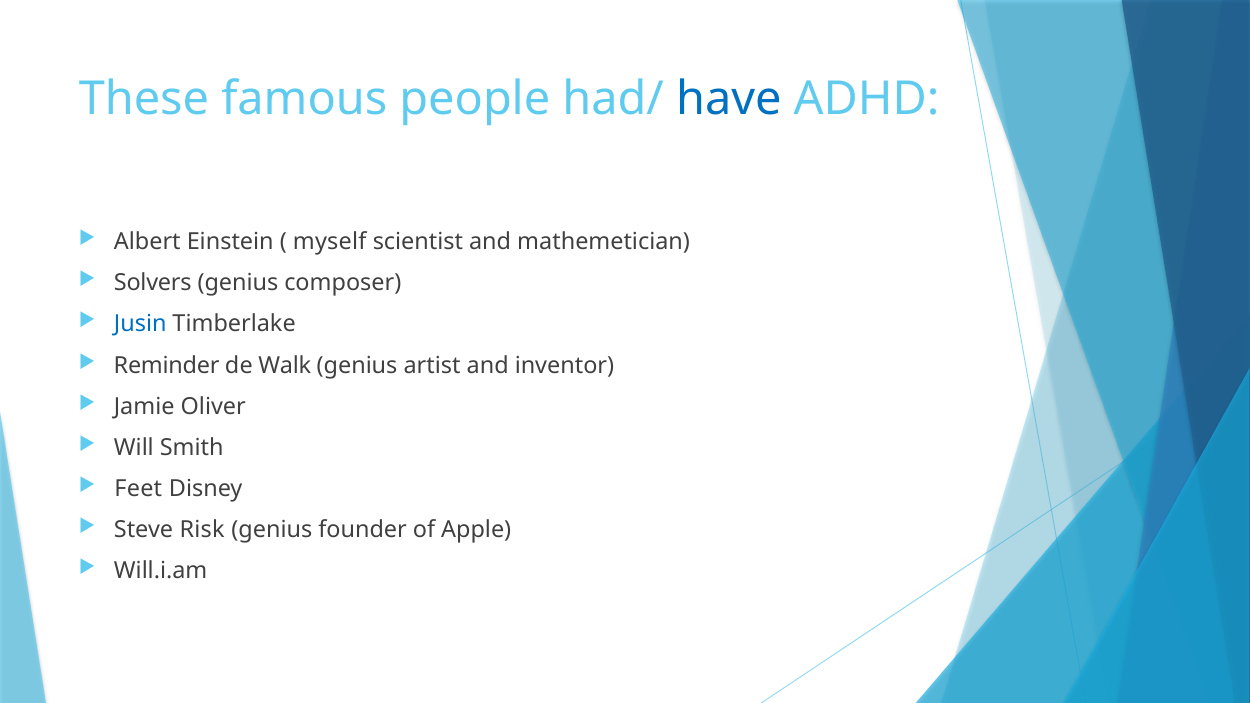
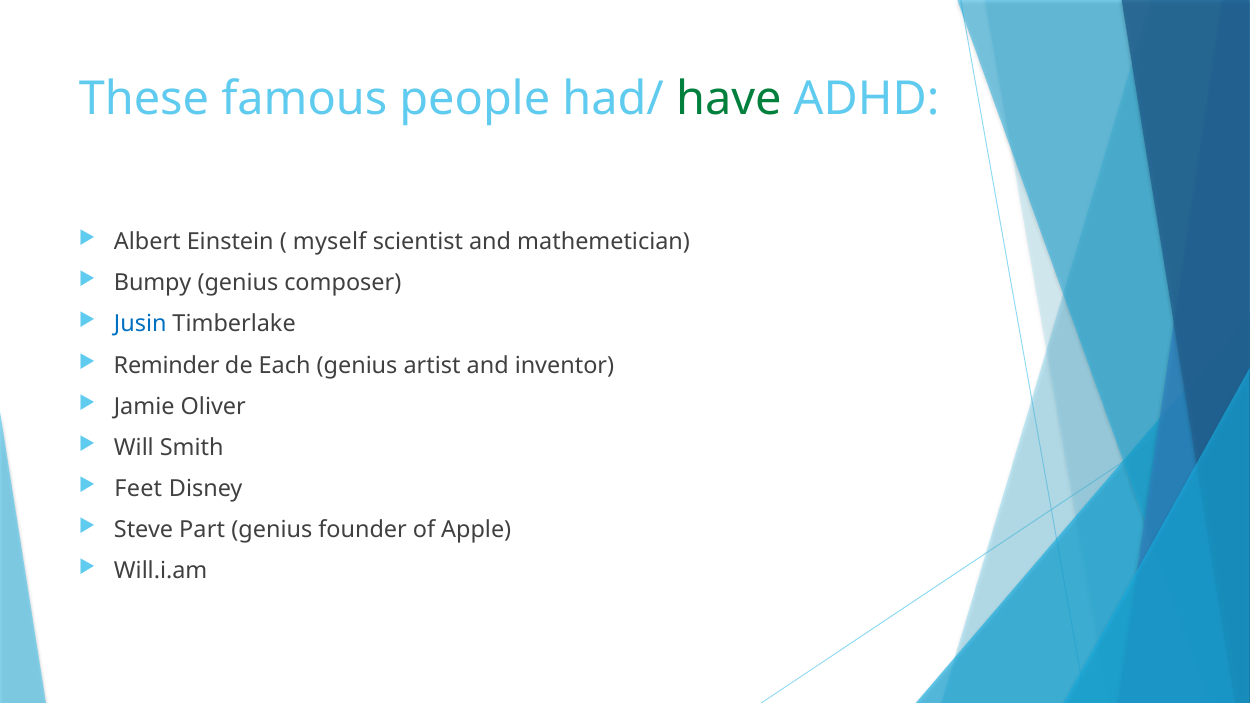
have colour: blue -> green (729, 99)
Solvers: Solvers -> Bumpy (153, 283)
Walk: Walk -> Each (285, 365)
Risk: Risk -> Part (202, 530)
